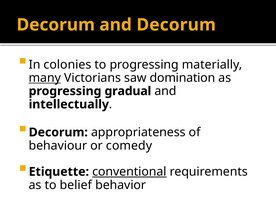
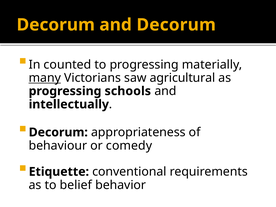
colonies: colonies -> counted (67, 65)
domination: domination -> agricultural (182, 78)
gradual: gradual -> schools (128, 91)
conventional underline: present -> none (129, 172)
